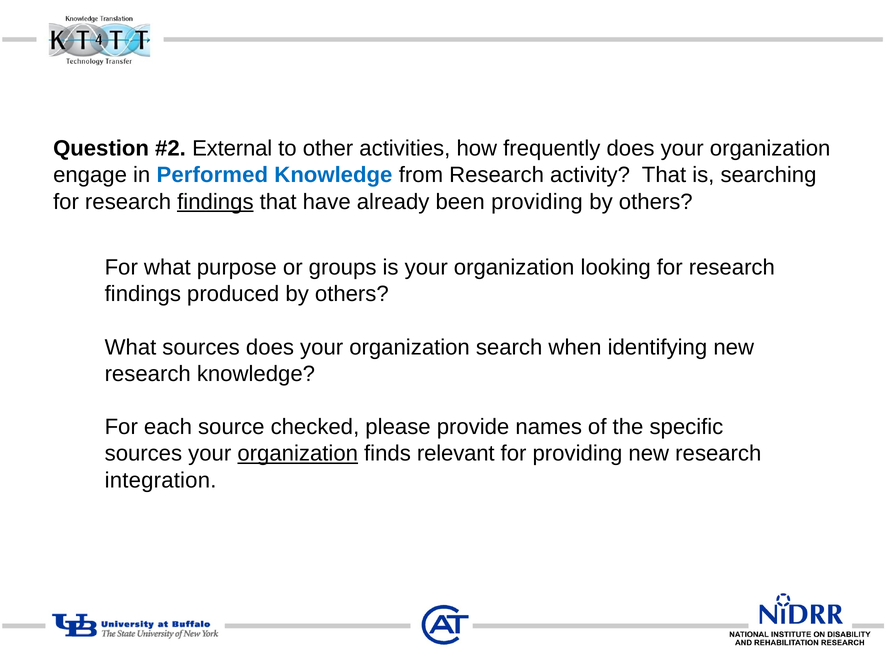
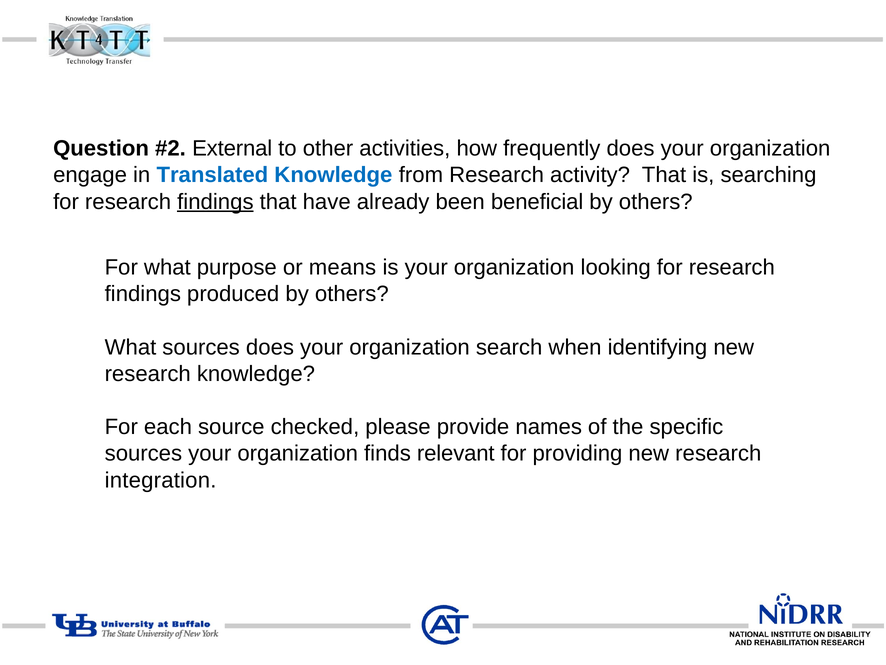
Performed: Performed -> Translated (212, 175)
been providing: providing -> beneficial (537, 202)
groups: groups -> means (342, 267)
organization underline: present -> none (298, 453)
